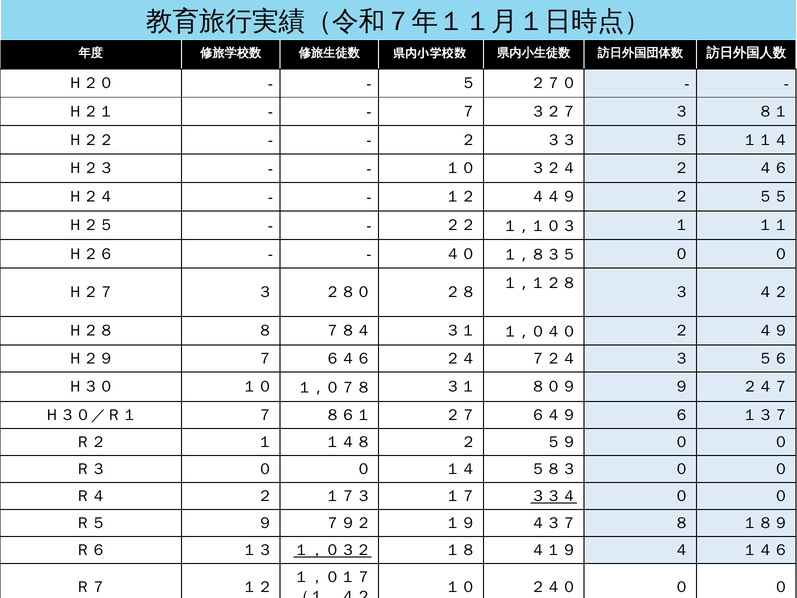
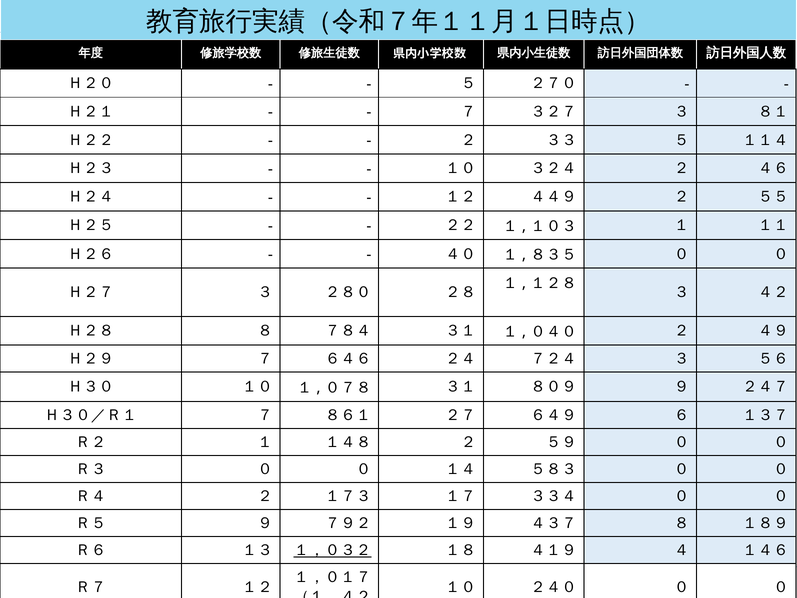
３３４ underline: present -> none (554, 496)
